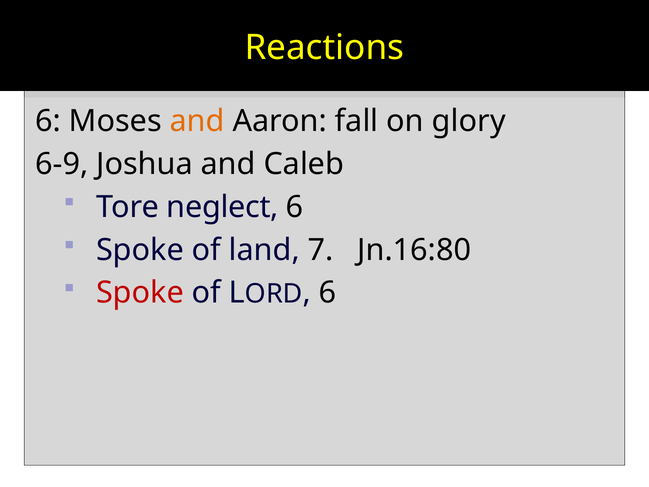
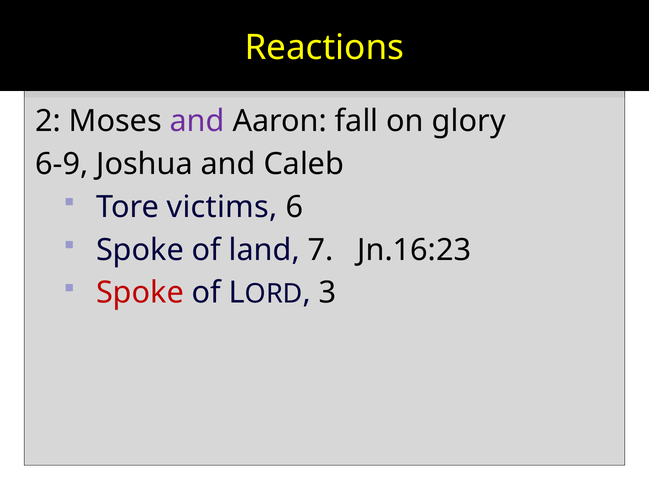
6: 6 -> 2 (48, 121)
and colour: orange -> purple (197, 121)
neglect: neglect -> victims (222, 207)
Jn.16:80: Jn.16:80 -> Jn.16:23 (414, 250)
6: 6 -> 3 (327, 293)
